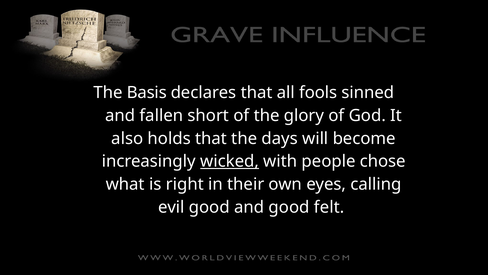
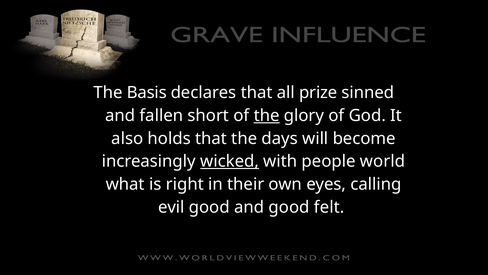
fools: fools -> prize (318, 93)
the underline: none -> present (267, 115)
chose: chose -> world (383, 161)
